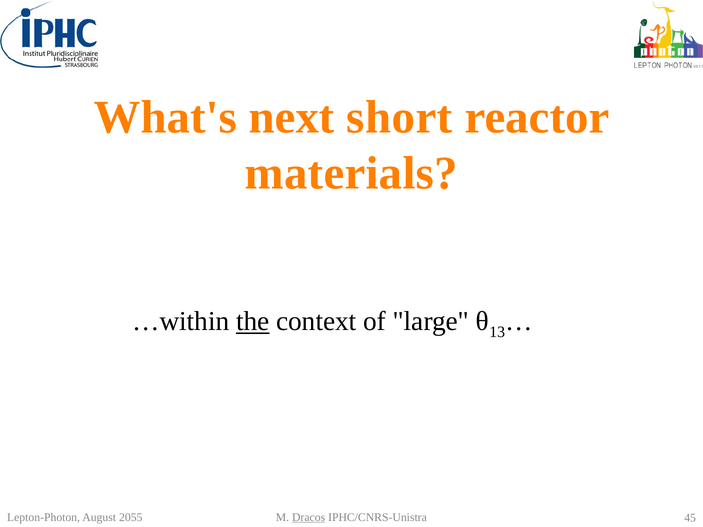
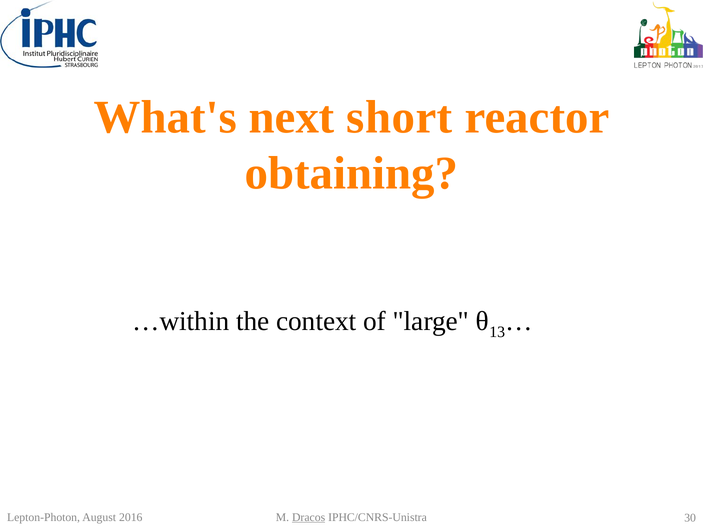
materials: materials -> obtaining (351, 174)
the underline: present -> none (253, 322)
2055: 2055 -> 2016 (131, 517)
45: 45 -> 30 (690, 518)
